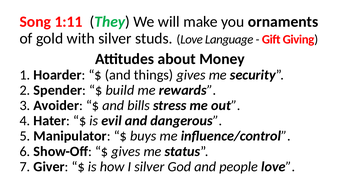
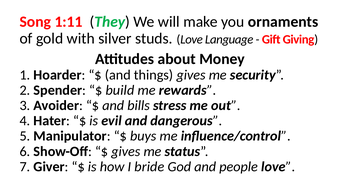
I silver: silver -> bride (149, 167)
